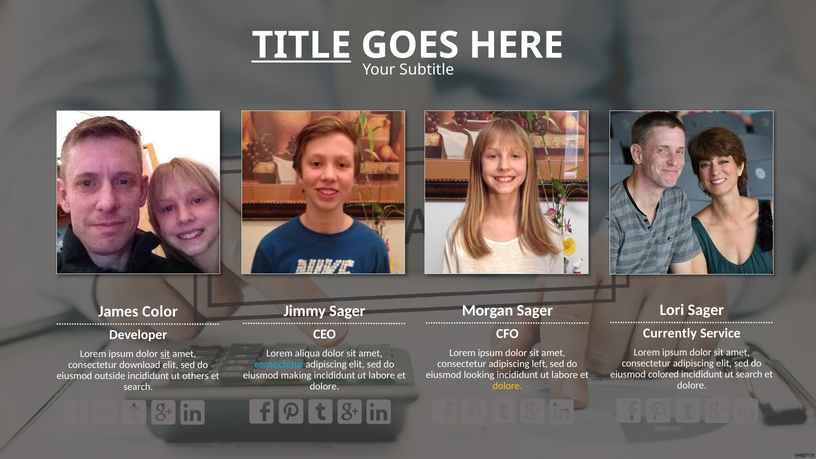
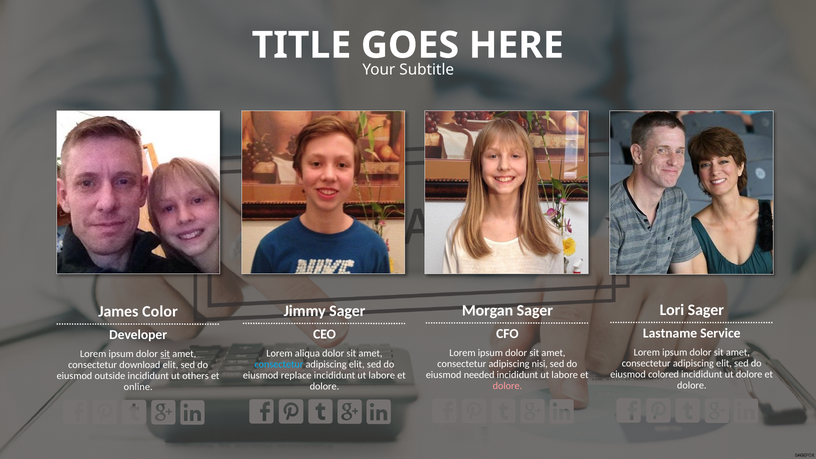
TITLE underline: present -> none (301, 45)
Currently: Currently -> Lastname (670, 333)
left: left -> nisi (540, 364)
ut search: search -> dolore (749, 374)
looking: looking -> needed (479, 375)
making: making -> replace (296, 375)
dolore colour: yellow -> pink (507, 386)
search: search -> online (138, 387)
